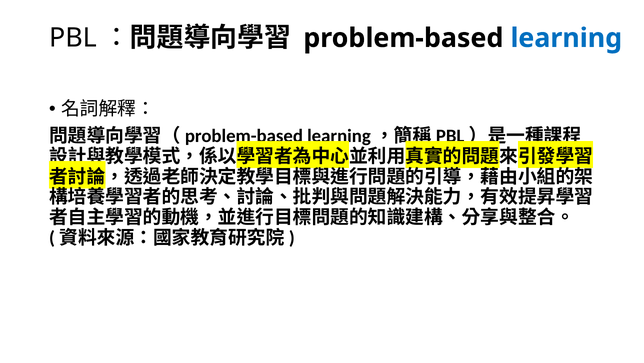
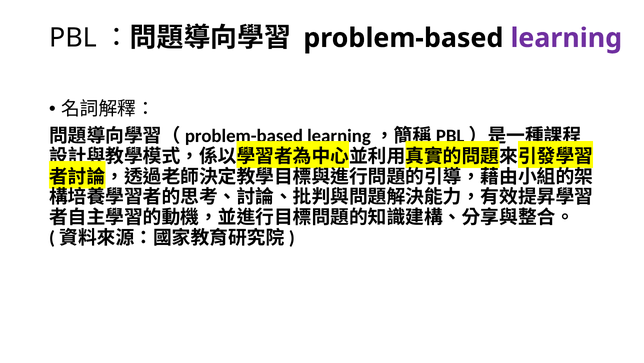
learning colour: blue -> purple (566, 38)
